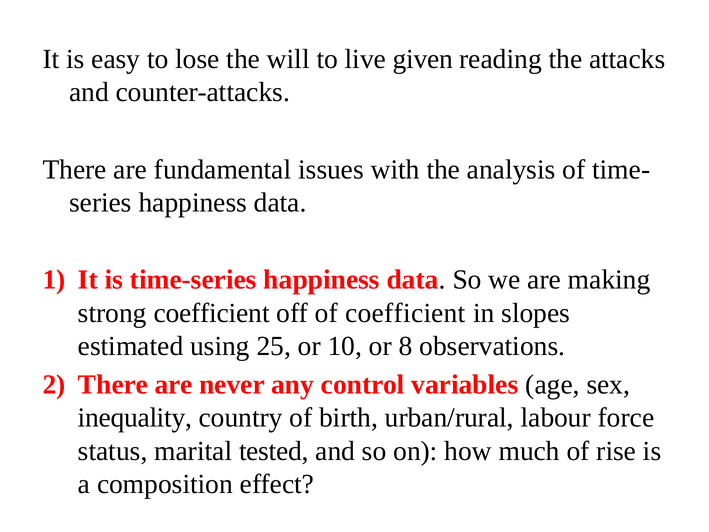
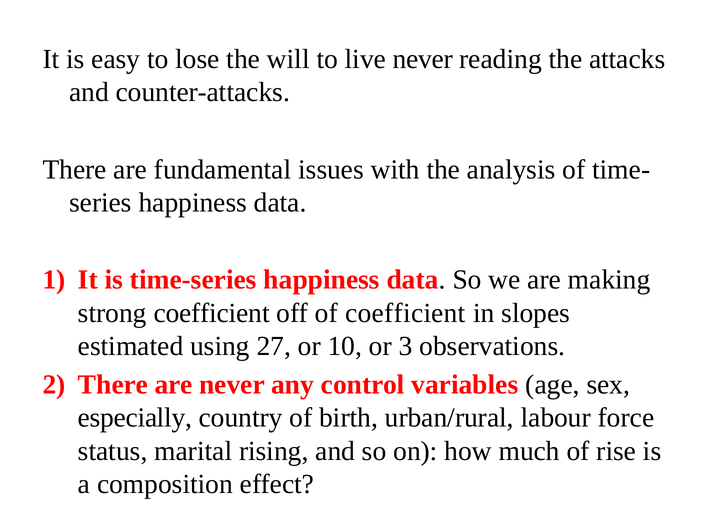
live given: given -> never (423, 59)
25: 25 -> 27 (274, 346)
8: 8 -> 3 (406, 346)
inequality: inequality -> especially (135, 418)
tested: tested -> rising (274, 451)
